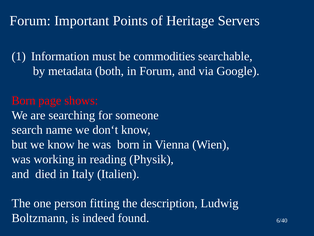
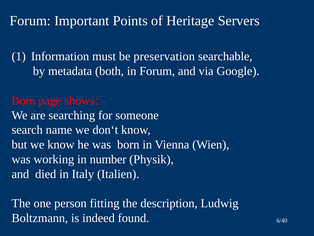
commodities: commodities -> preservation (164, 56)
reading: reading -> number (108, 159)
